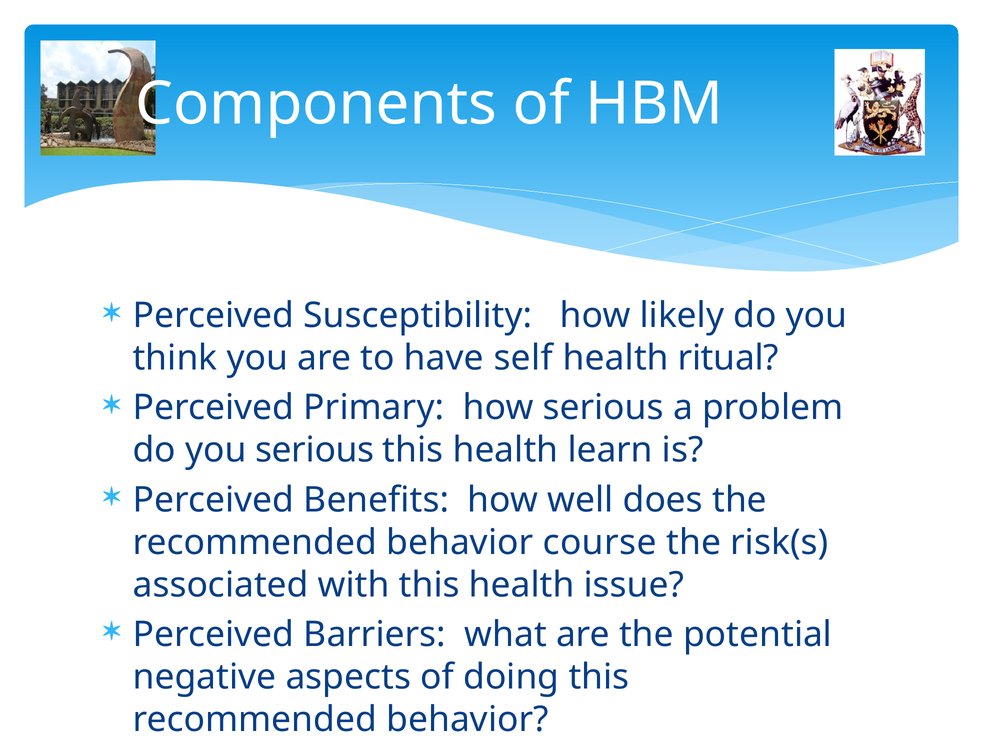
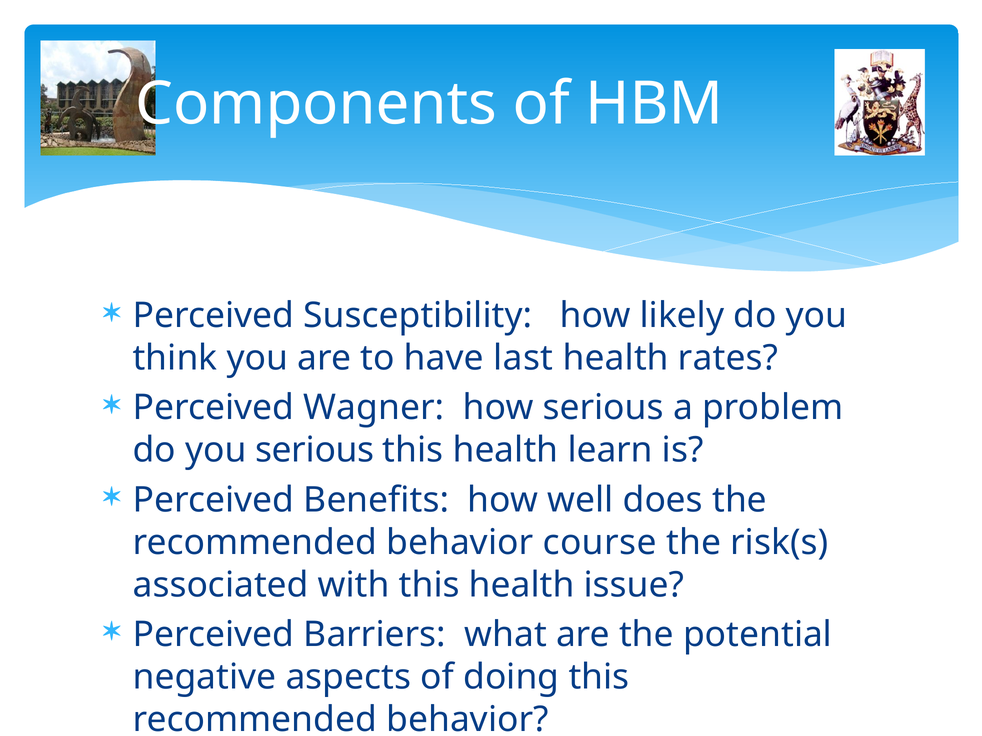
self: self -> last (523, 358)
ritual: ritual -> rates (728, 358)
Primary: Primary -> Wagner (374, 408)
